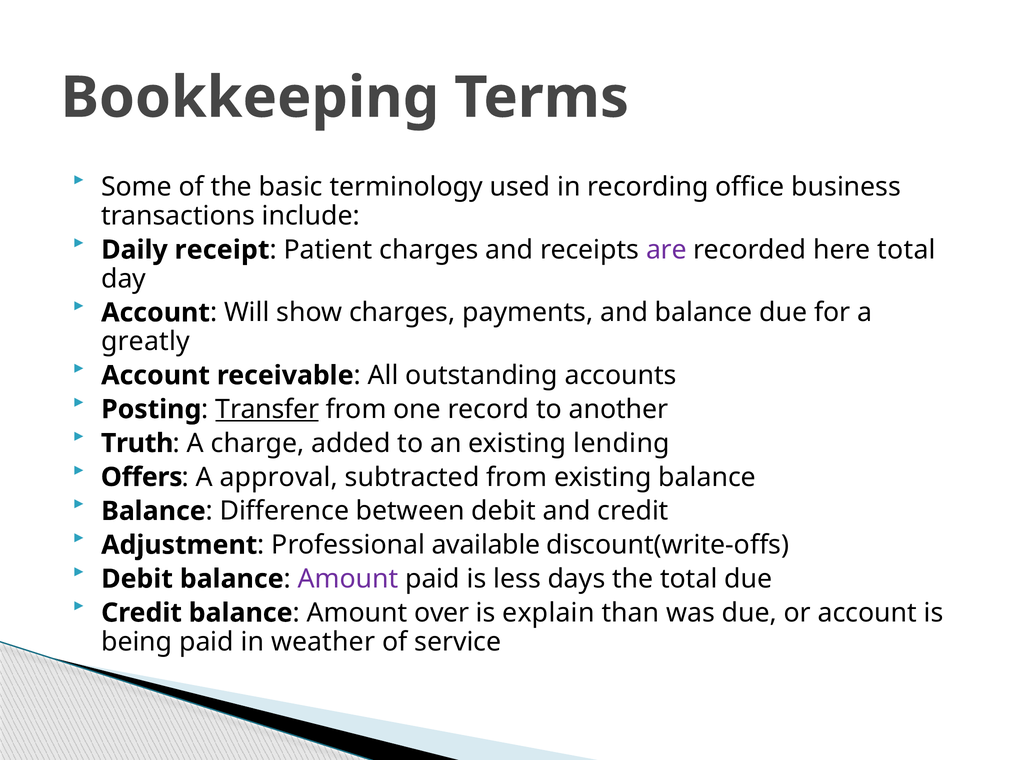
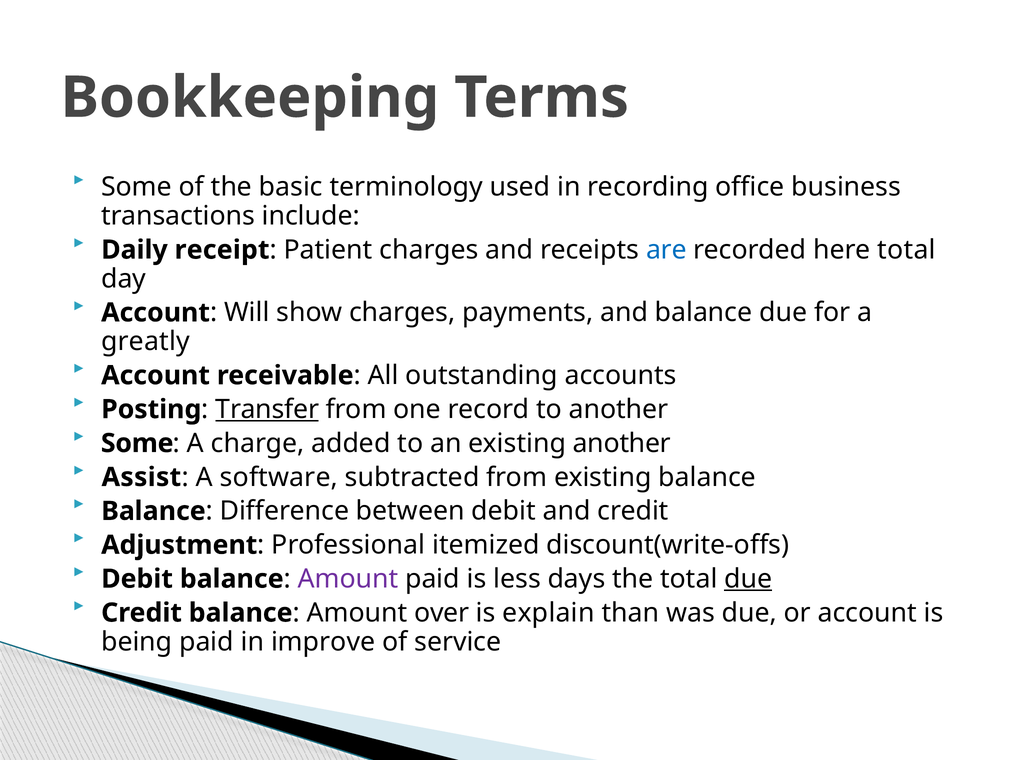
are colour: purple -> blue (666, 250)
Truth: Truth -> Some (137, 443)
existing lending: lending -> another (622, 443)
Offers: Offers -> Assist (141, 477)
approval: approval -> software (279, 477)
available: available -> itemized (486, 545)
due underline: none -> present (748, 579)
weather: weather -> improve (323, 641)
